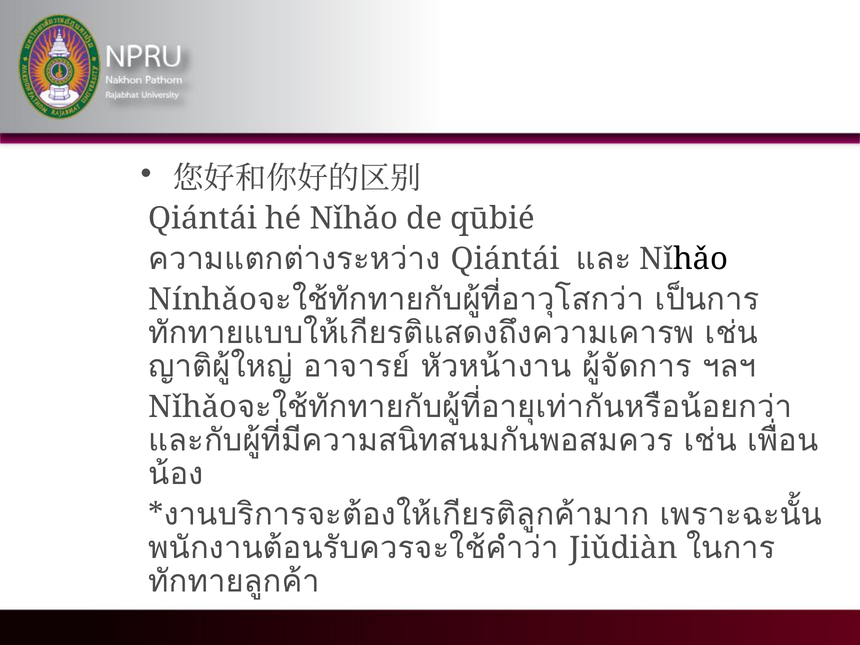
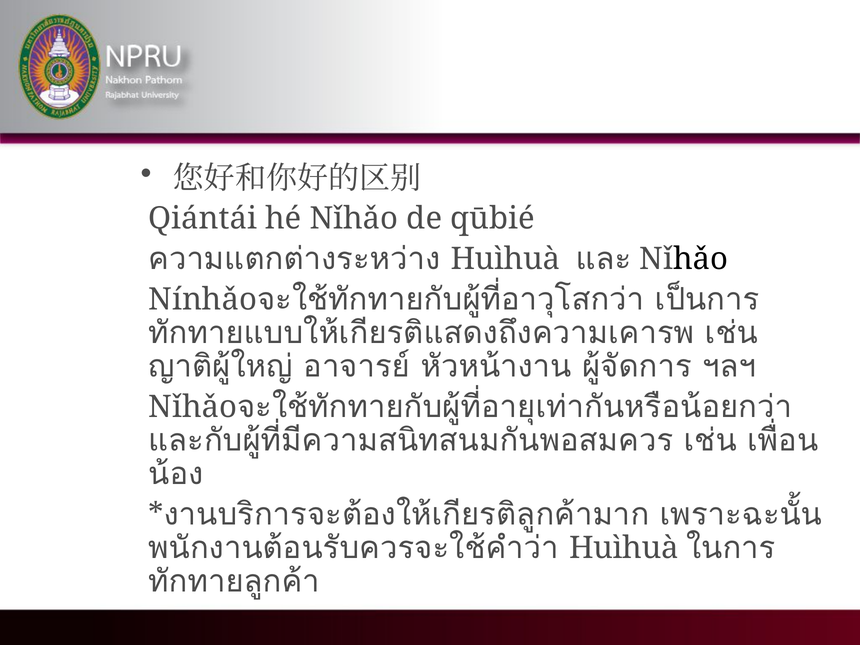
Qiántái: Qiántái -> Huìhuà (505, 259)
Jiǔdiàn: Jiǔdiàn -> Huìhuà (624, 548)
